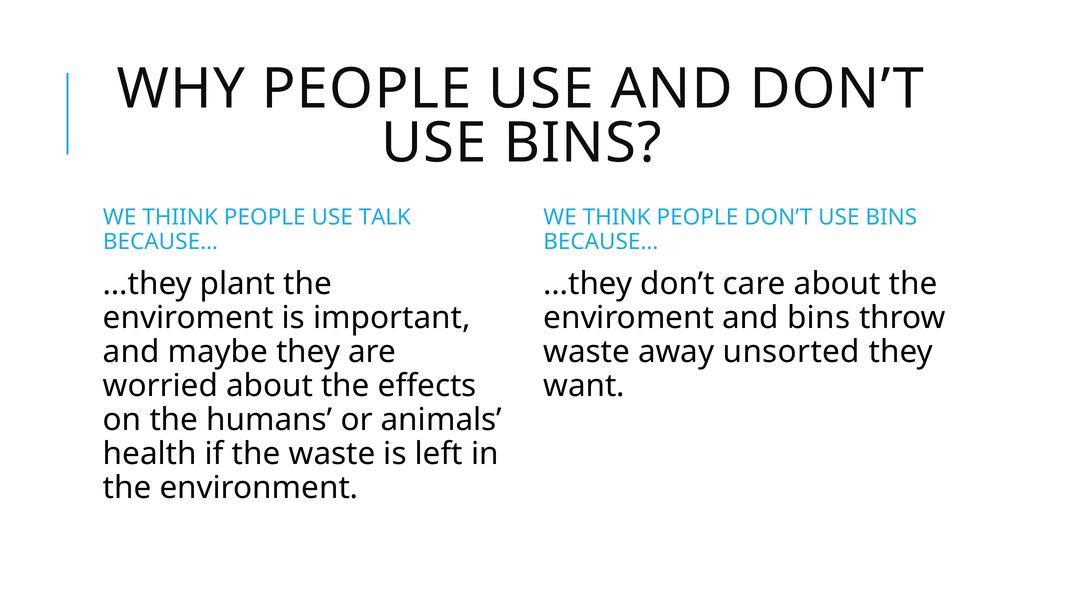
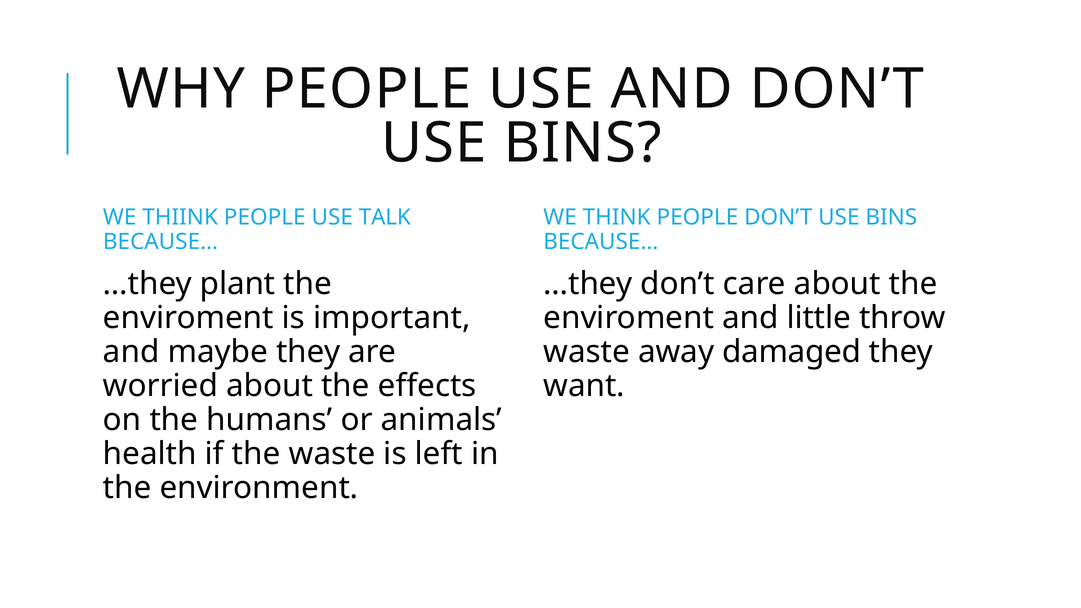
and bins: bins -> little (819, 318)
unsorted: unsorted -> damaged (792, 352)
